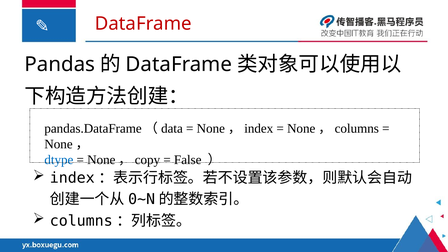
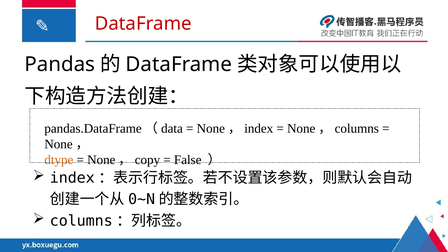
dtype colour: blue -> orange (59, 160)
